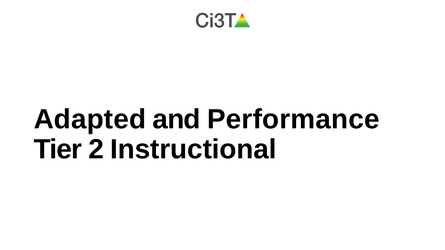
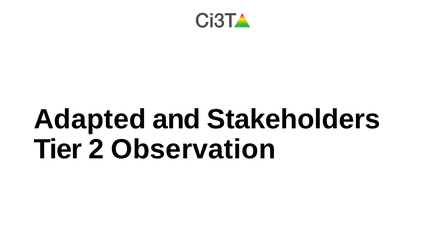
Performance: Performance -> Stakeholders (294, 120)
Instructional: Instructional -> Observation (193, 150)
